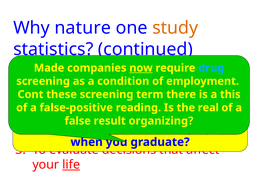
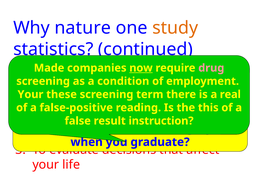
drug colour: light blue -> pink (211, 68)
Cont: Cont -> Your (30, 94)
this: this -> real (230, 94)
real: real -> this (208, 108)
organizing: organizing -> instruction (161, 121)
life underline: present -> none (71, 165)
